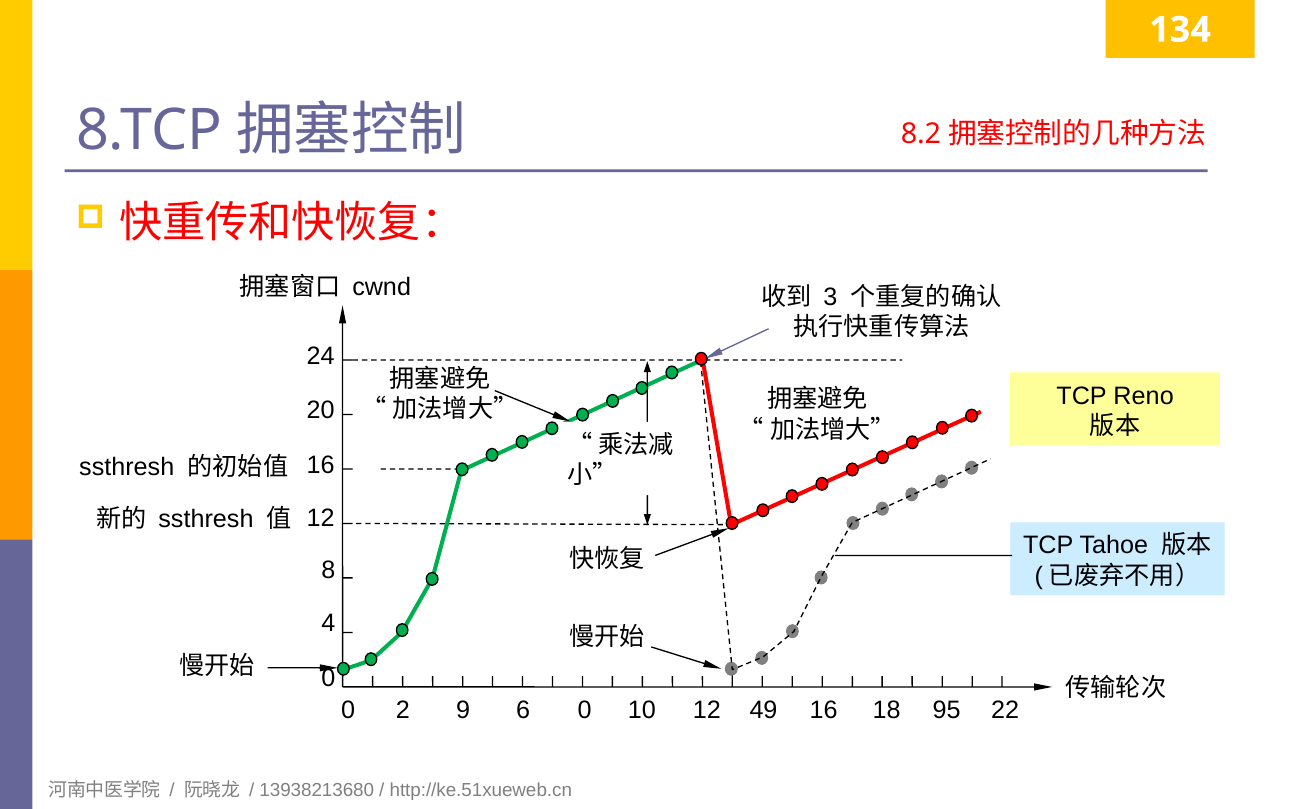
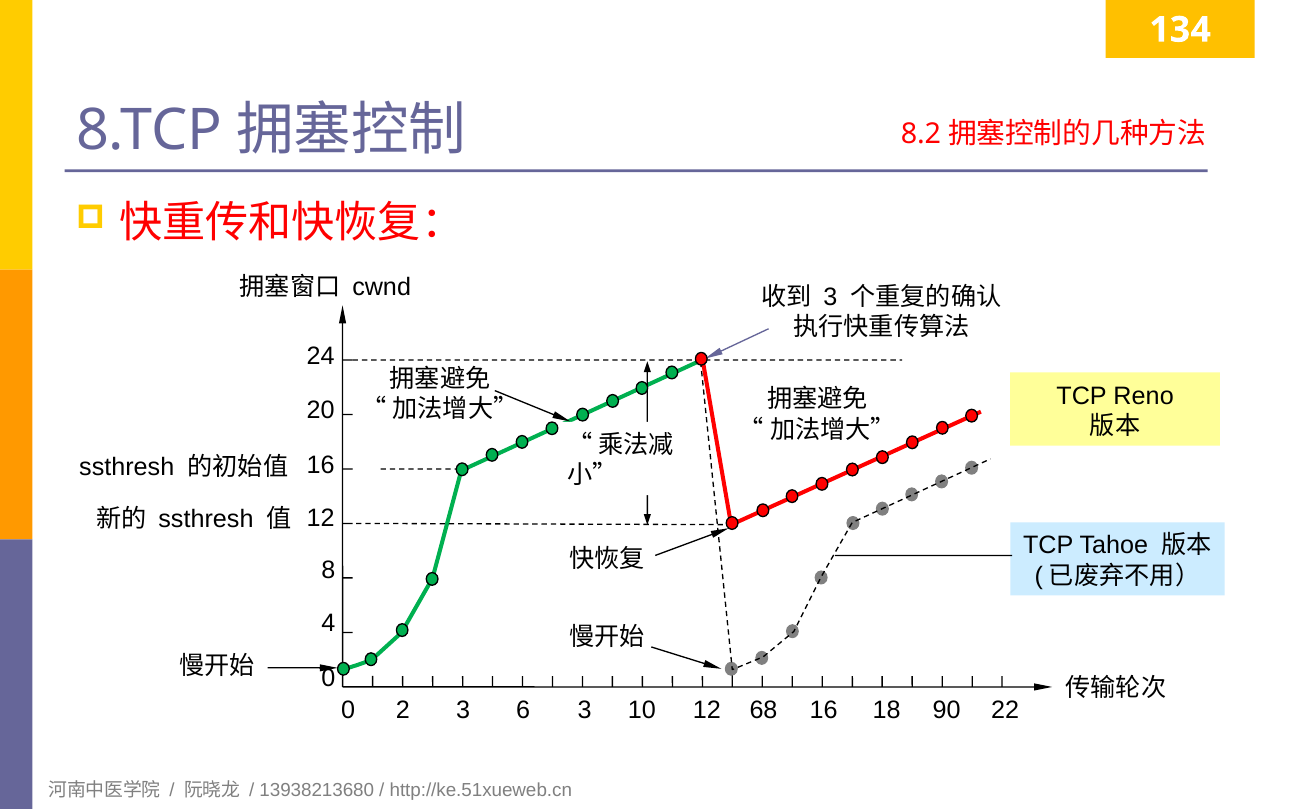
2 9: 9 -> 3 (463, 710)
6 0: 0 -> 3 (585, 710)
49: 49 -> 68 (763, 710)
95: 95 -> 90 (947, 710)
